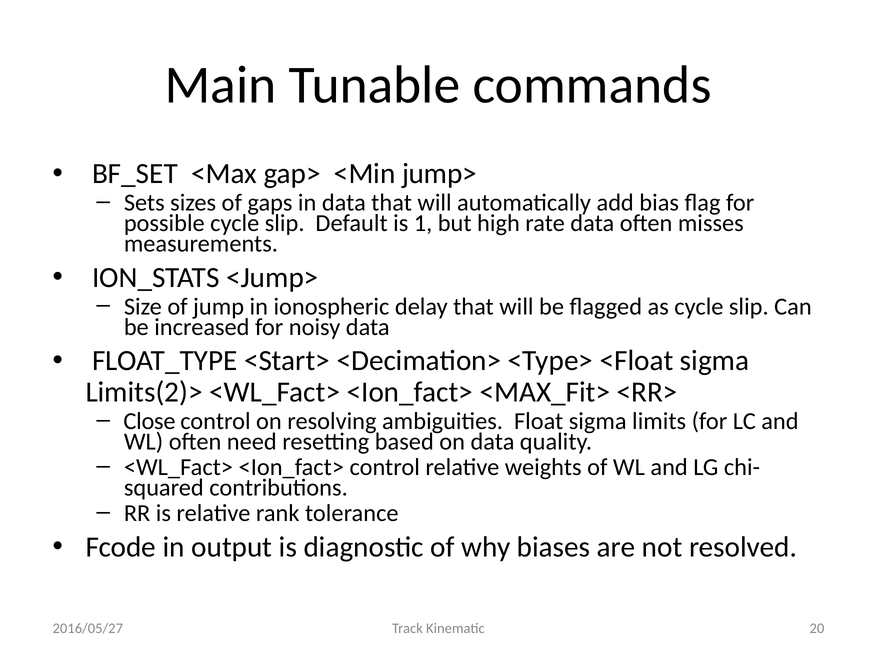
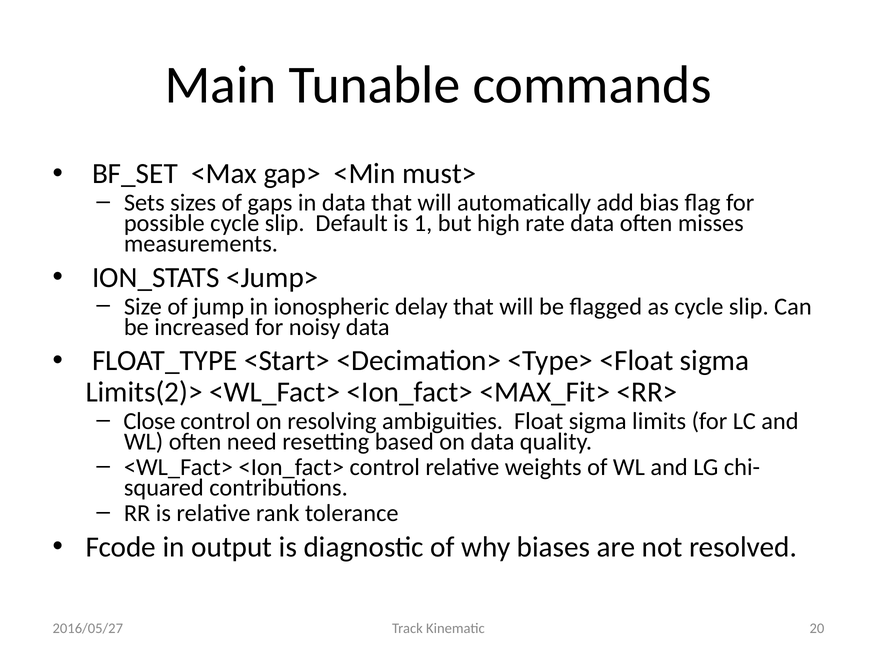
jump>: jump> -> must> (439, 173)
